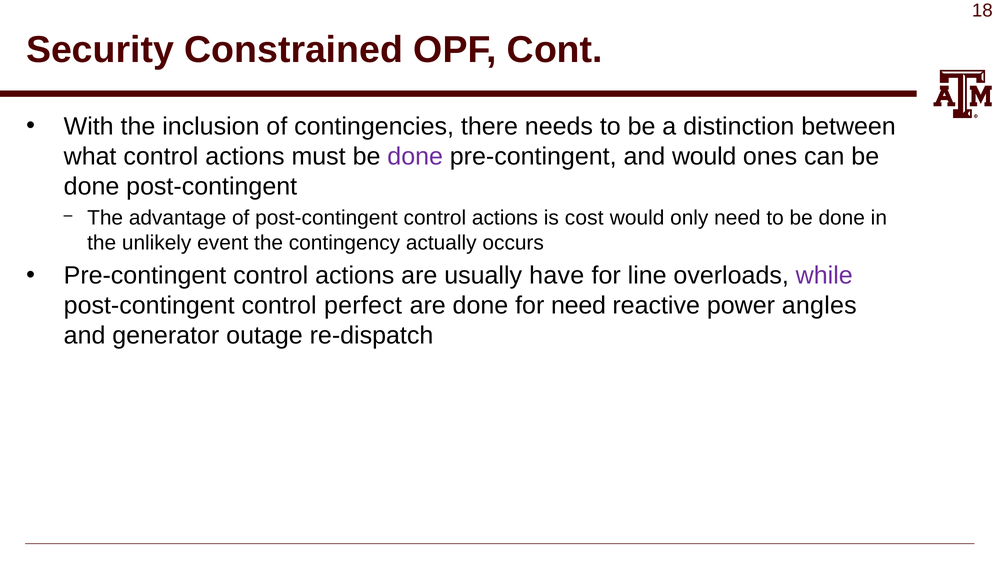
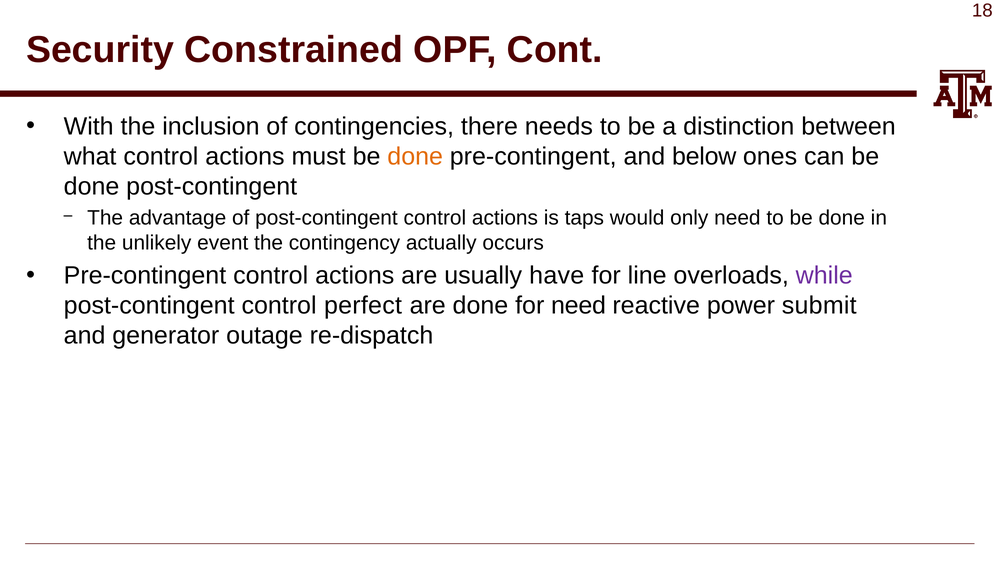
done colour: purple -> orange (415, 157)
and would: would -> below (704, 157)
cost: cost -> taps (584, 218)
angles: angles -> submit (819, 306)
